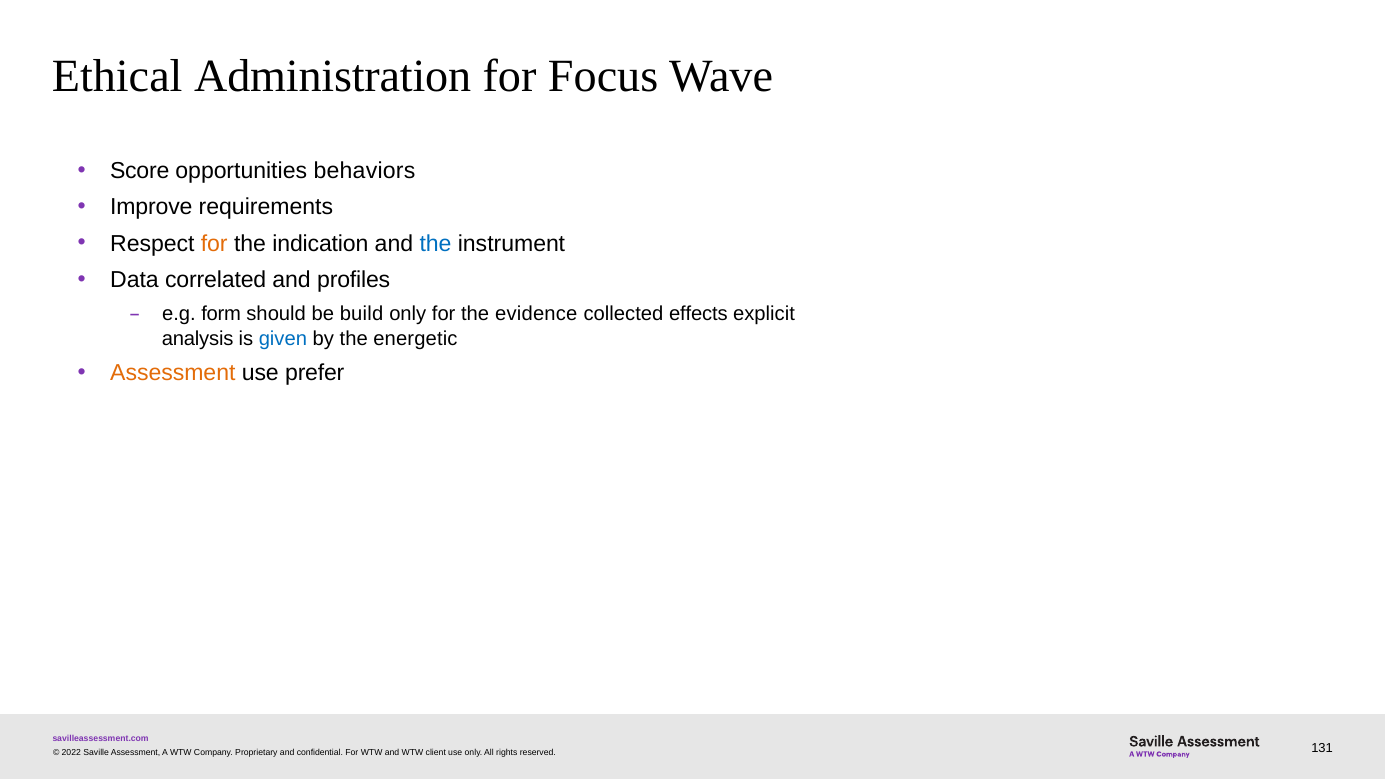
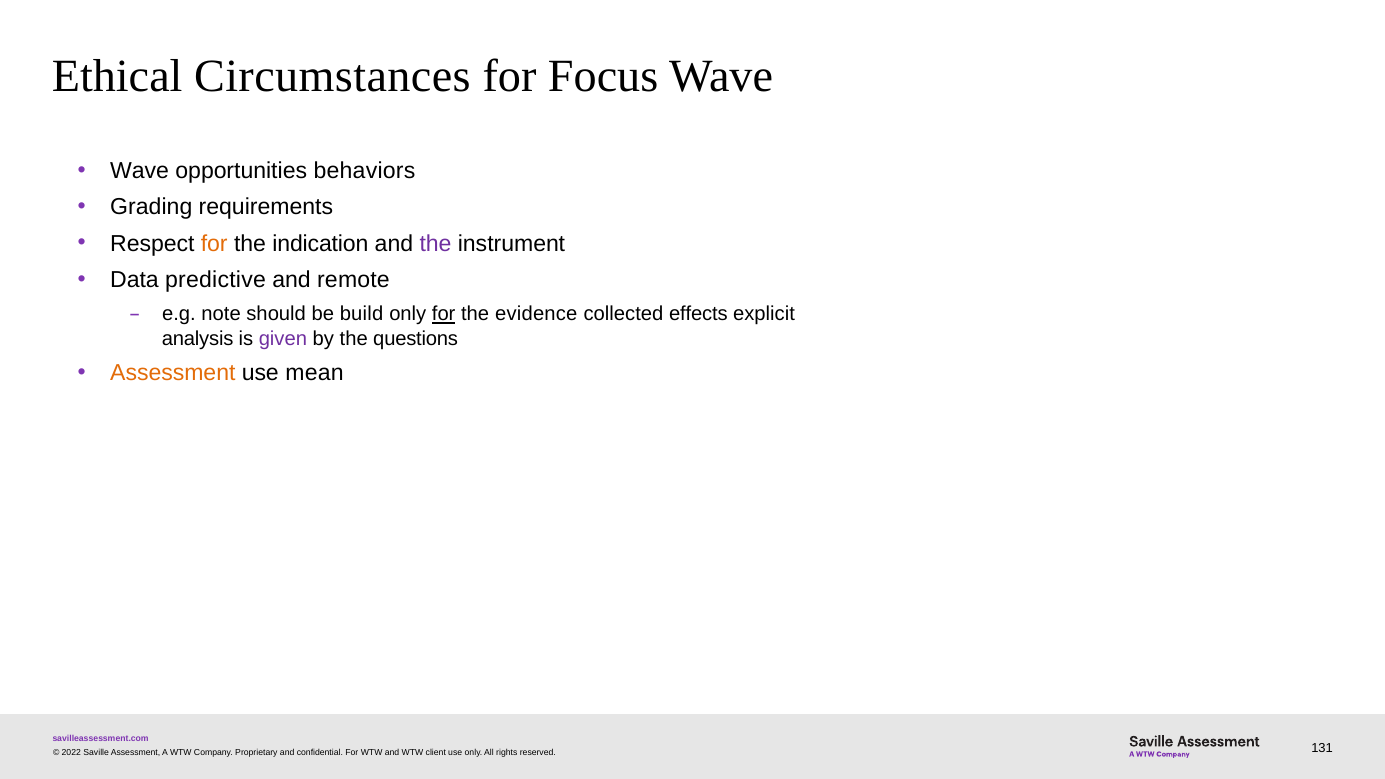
Administration: Administration -> Circumstances (332, 77)
Score: Score -> Wave (140, 171)
Improve: Improve -> Grading (151, 207)
the colour: blue -> purple (436, 243)
correlated: correlated -> predictive (215, 280)
profiles: profiles -> remote (353, 280)
form: form -> note (221, 314)
for underline: none -> present (444, 314)
given colour: blue -> purple (283, 339)
energetic: energetic -> questions (416, 339)
prefer: prefer -> mean (315, 373)
